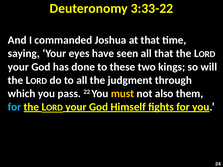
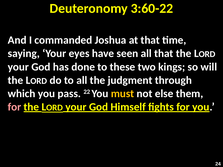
3:33-22: 3:33-22 -> 3:60-22 (152, 8)
also: also -> else (164, 94)
for colour: light blue -> pink (14, 107)
